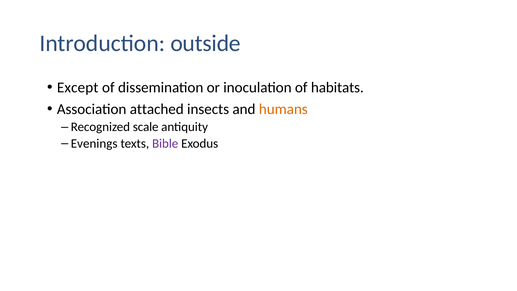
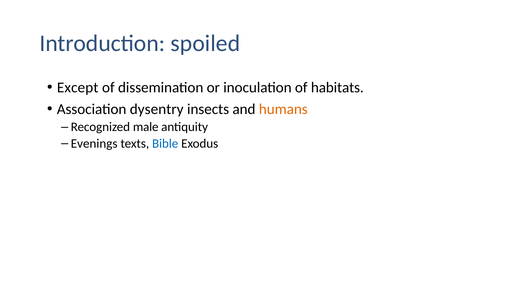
outside: outside -> spoiled (205, 43)
attached: attached -> dysentry (157, 109)
scale: scale -> male (146, 127)
Bible colour: purple -> blue (165, 143)
